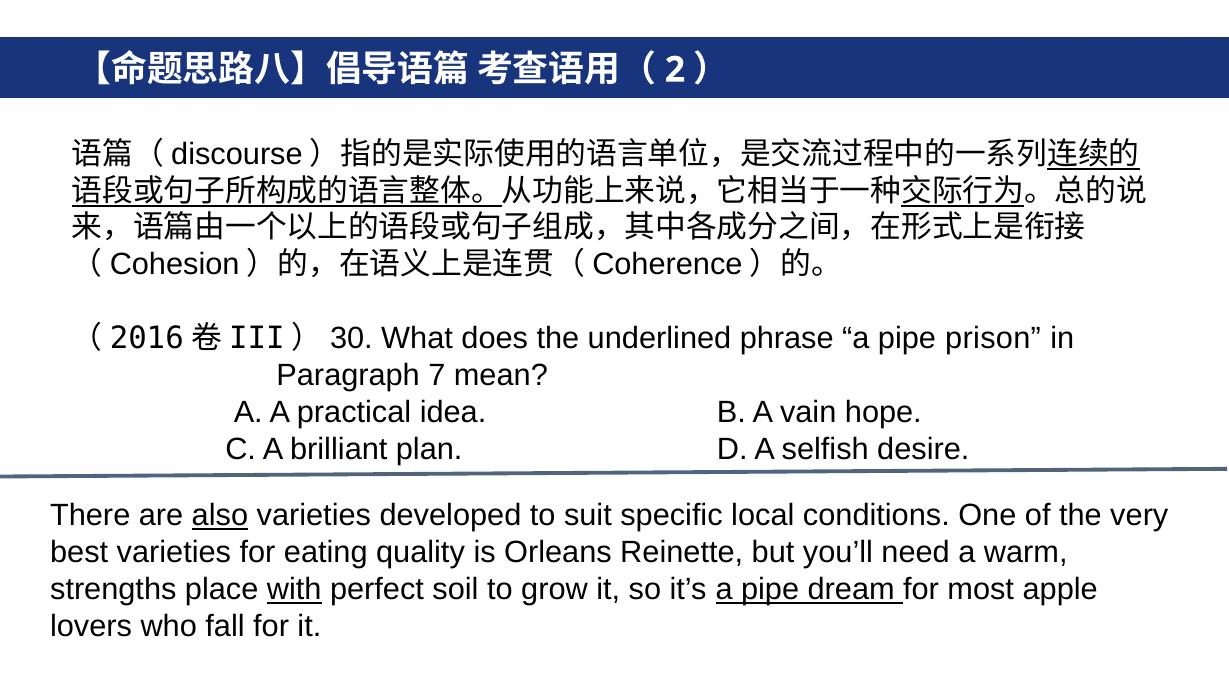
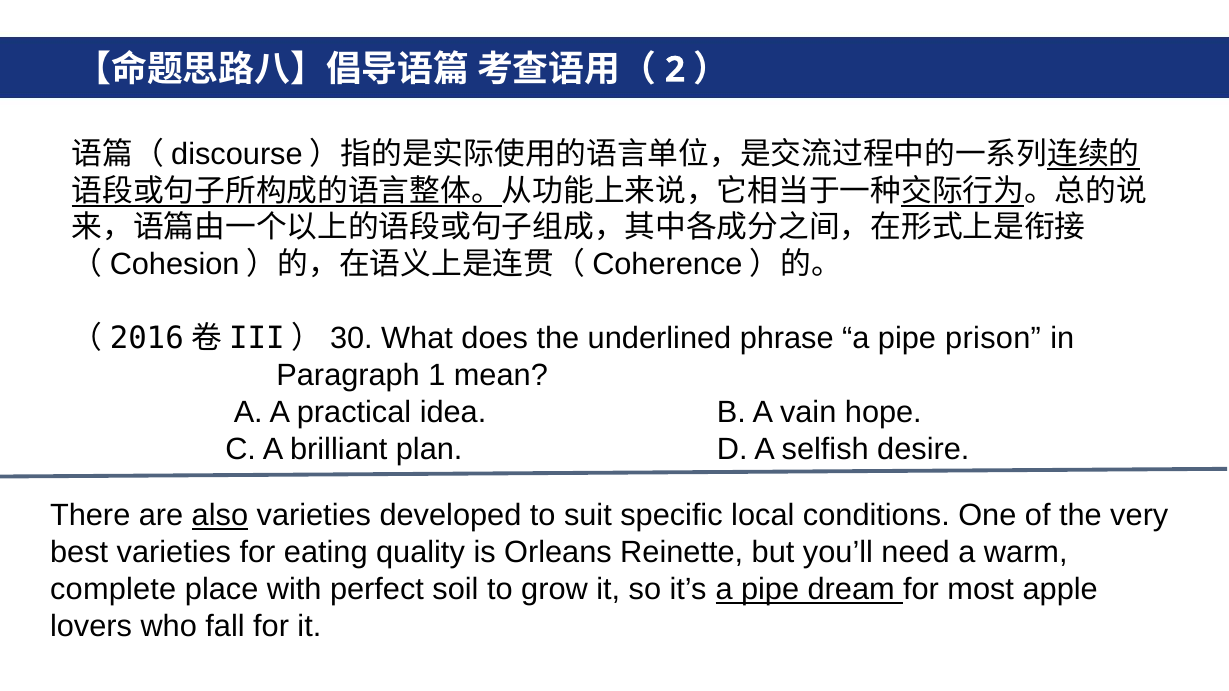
7: 7 -> 1 (437, 375)
strengths: strengths -> complete (113, 590)
with underline: present -> none (294, 590)
